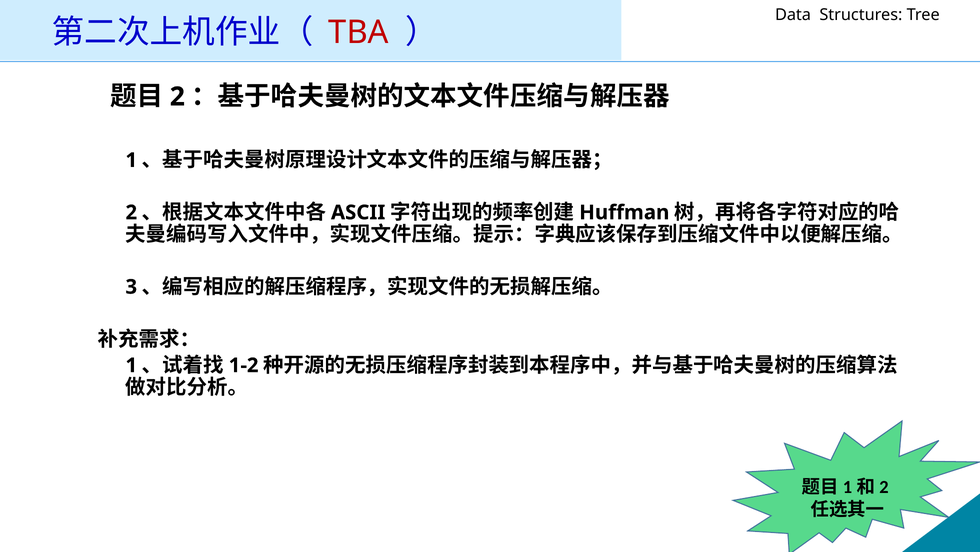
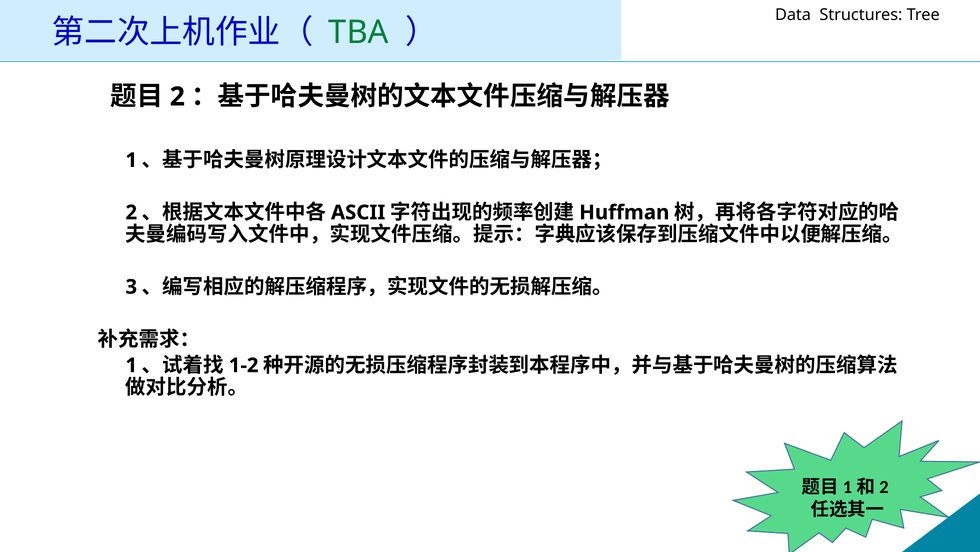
TBA colour: red -> green (359, 33)
